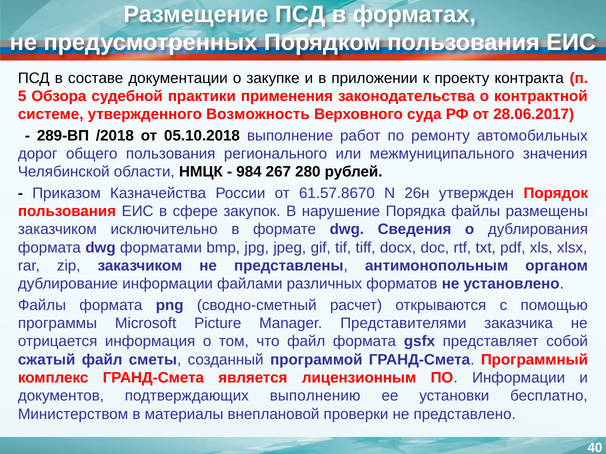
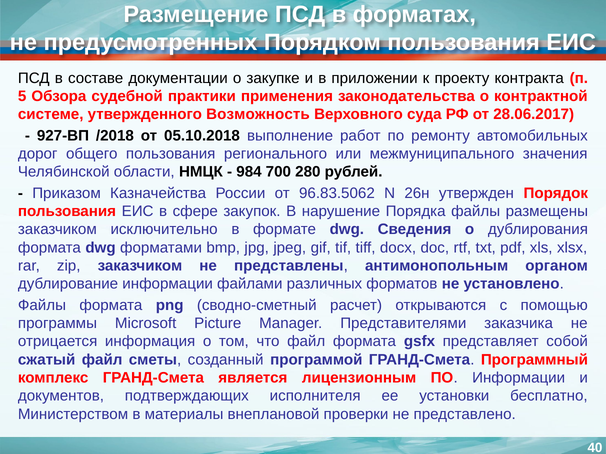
289-ВП: 289-ВП -> 927-ВП (63, 136)
267: 267 -> 700 (278, 172)
61.57.8670: 61.57.8670 -> 96.83.5062 (337, 193)
выполнению: выполнению -> исполнителя (315, 396)
